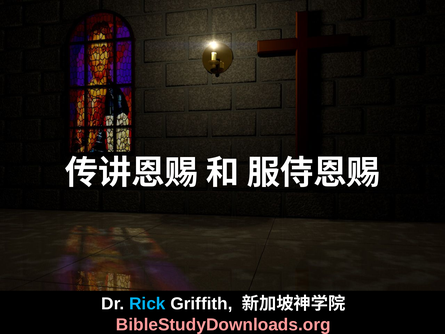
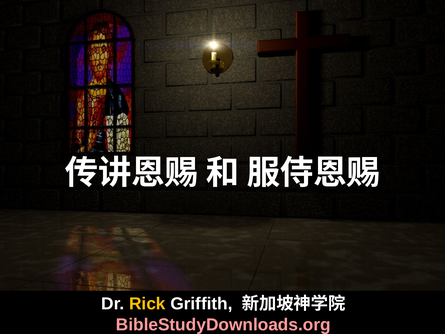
Rick colour: light blue -> yellow (147, 304)
